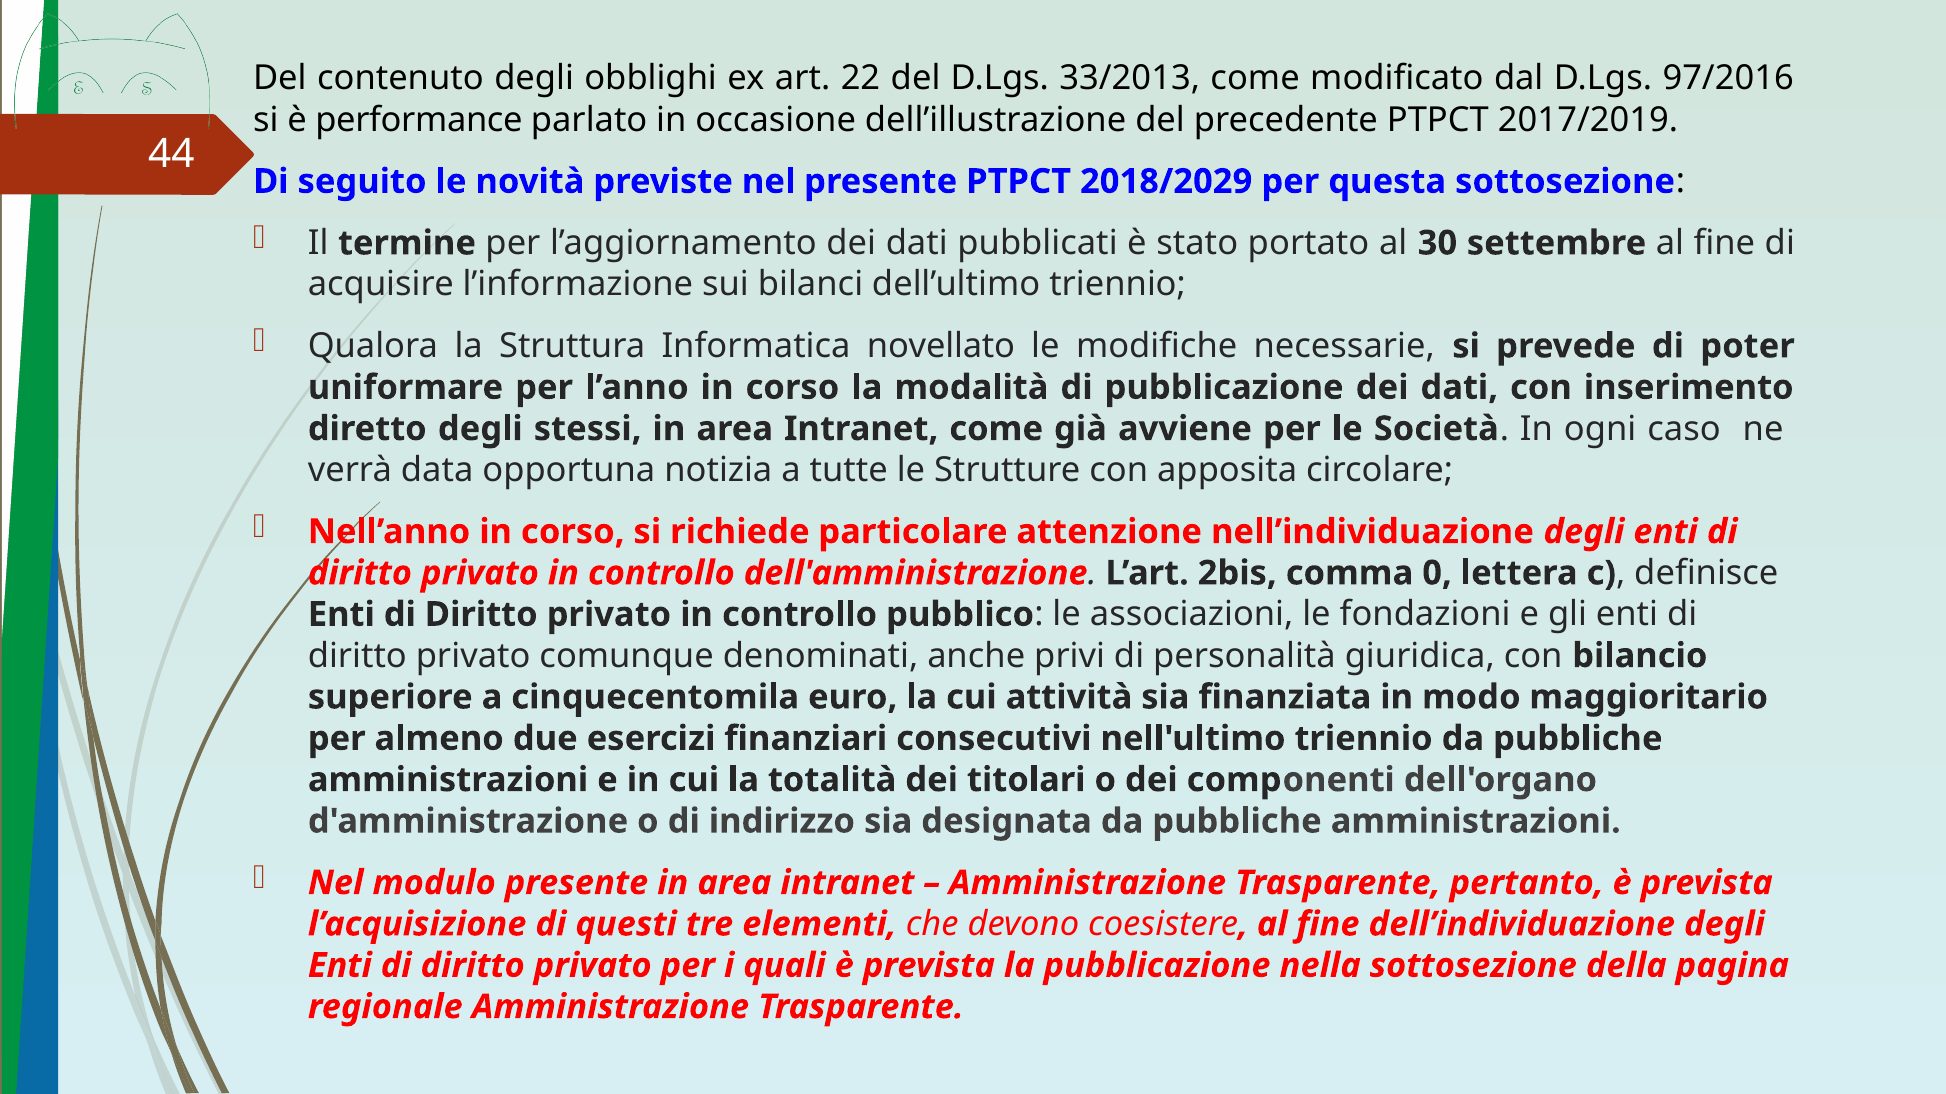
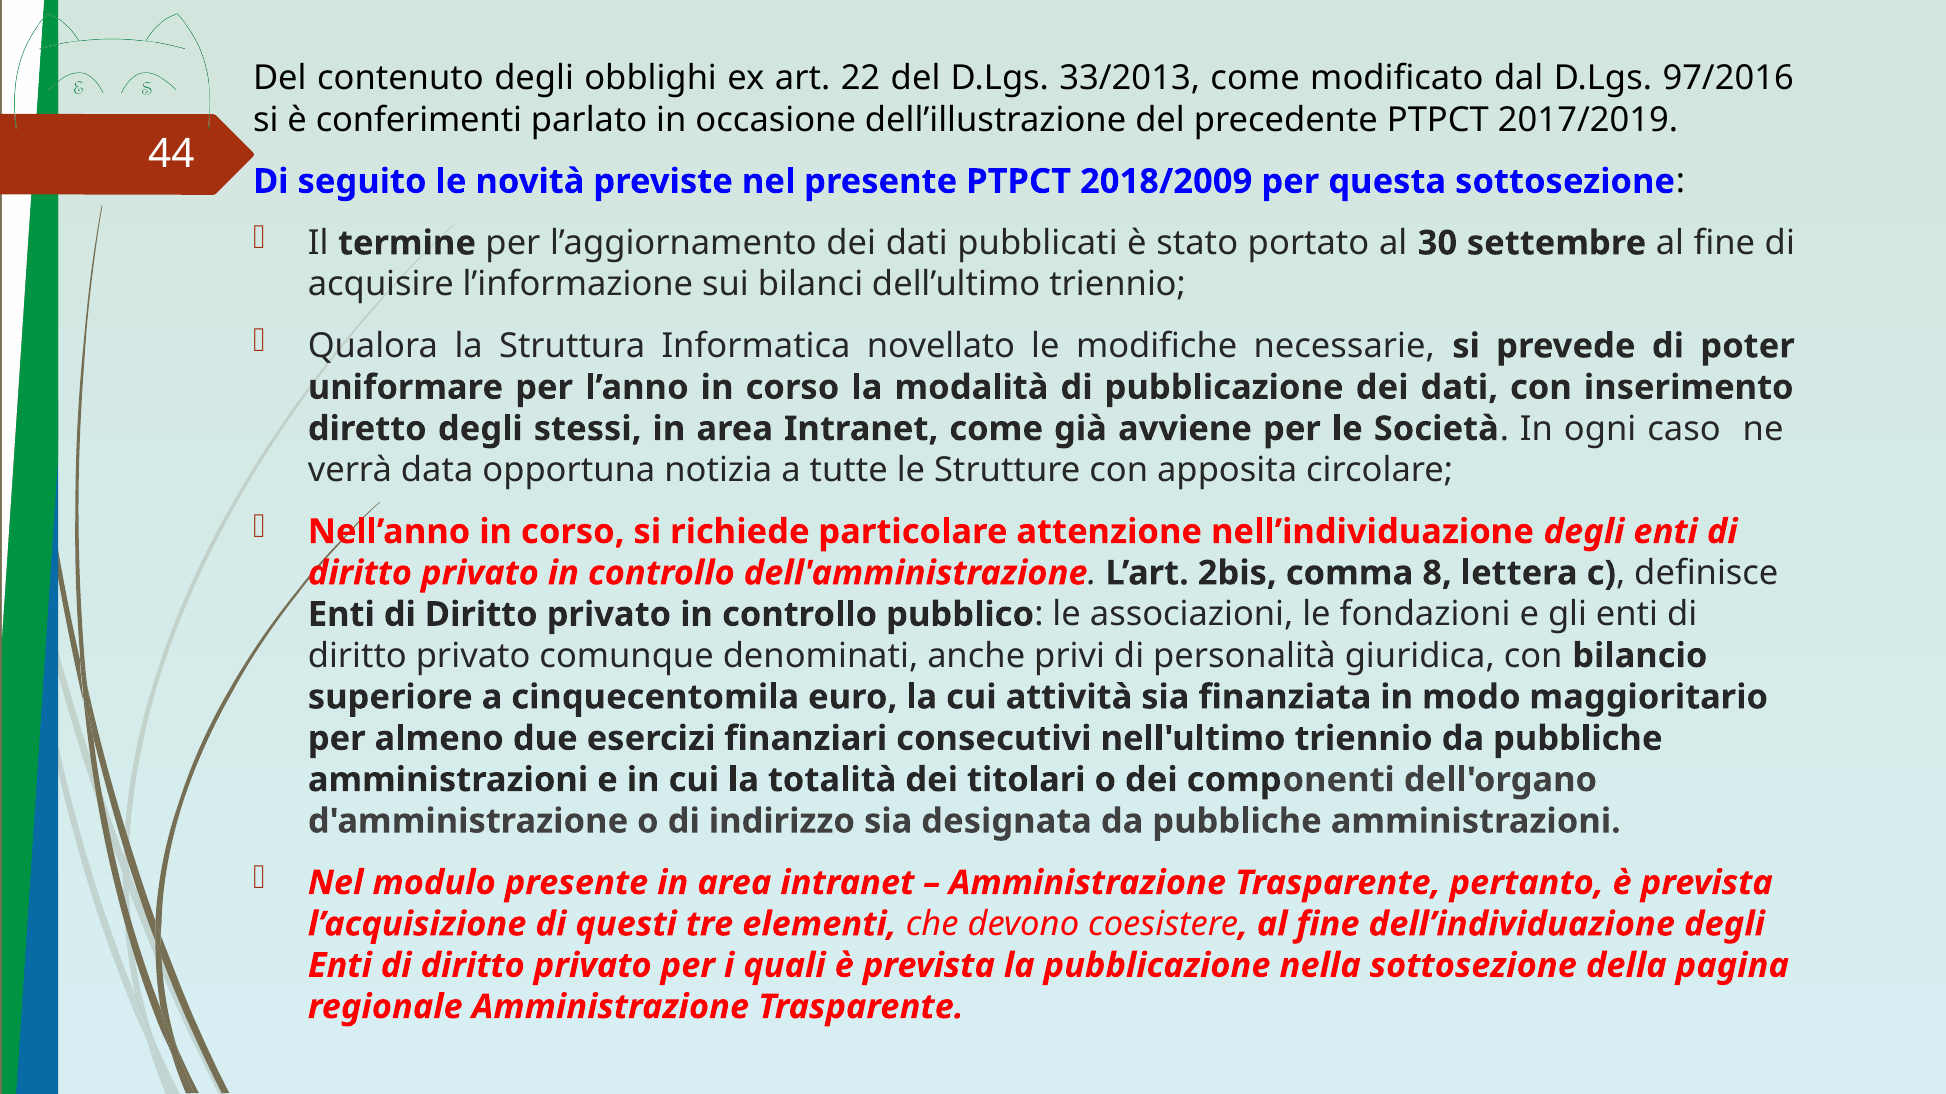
performance: performance -> conferimenti (419, 120)
2018/2029: 2018/2029 -> 2018/2009 (1166, 182)
0: 0 -> 8 (1437, 573)
